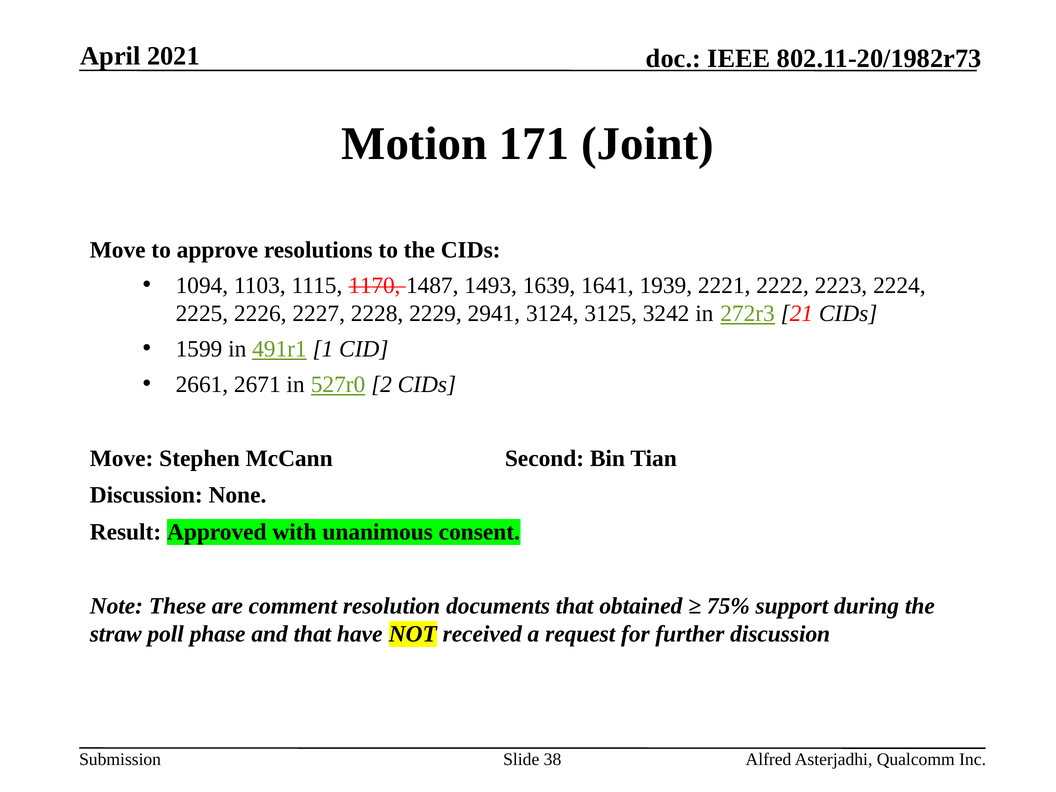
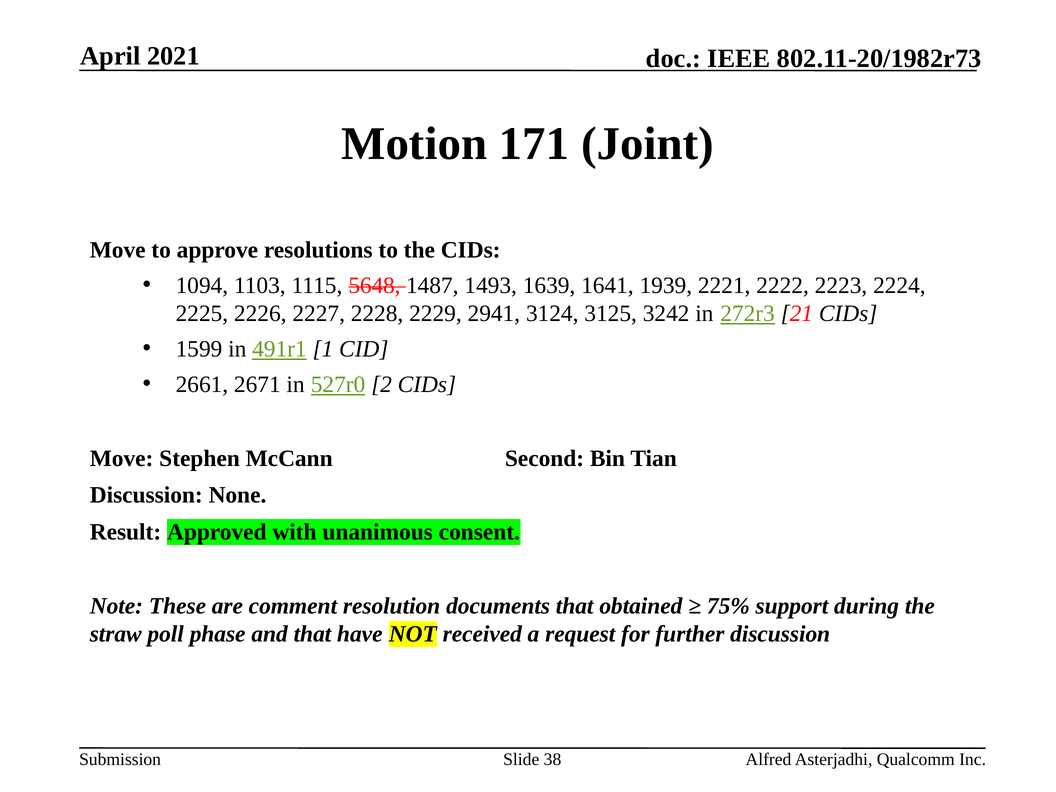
1170: 1170 -> 5648 (374, 285)
